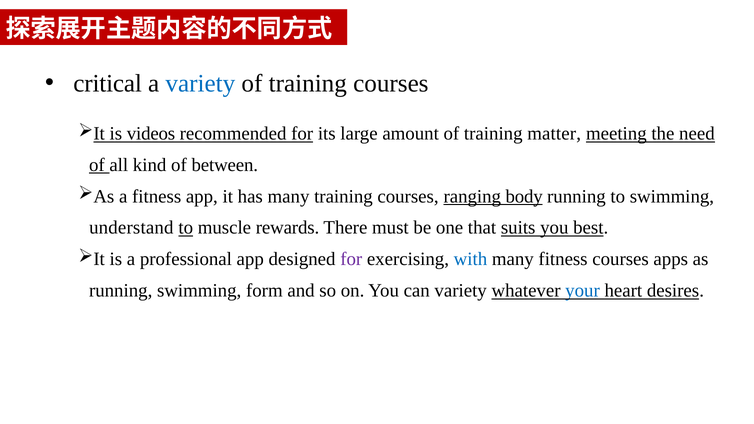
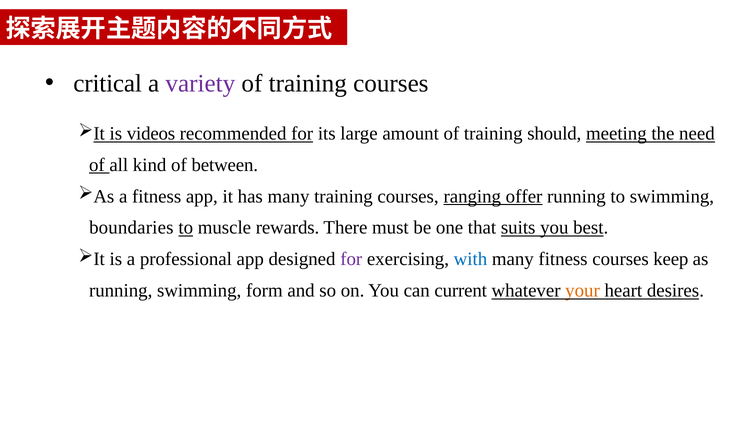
variety colour: blue -> purple (200, 84)
matter: matter -> should (554, 134)
body: body -> offer (524, 196)
understand: understand -> boundaries (131, 228)
apps: apps -> keep (671, 259)
can variety: variety -> current (461, 291)
your colour: blue -> orange (582, 291)
